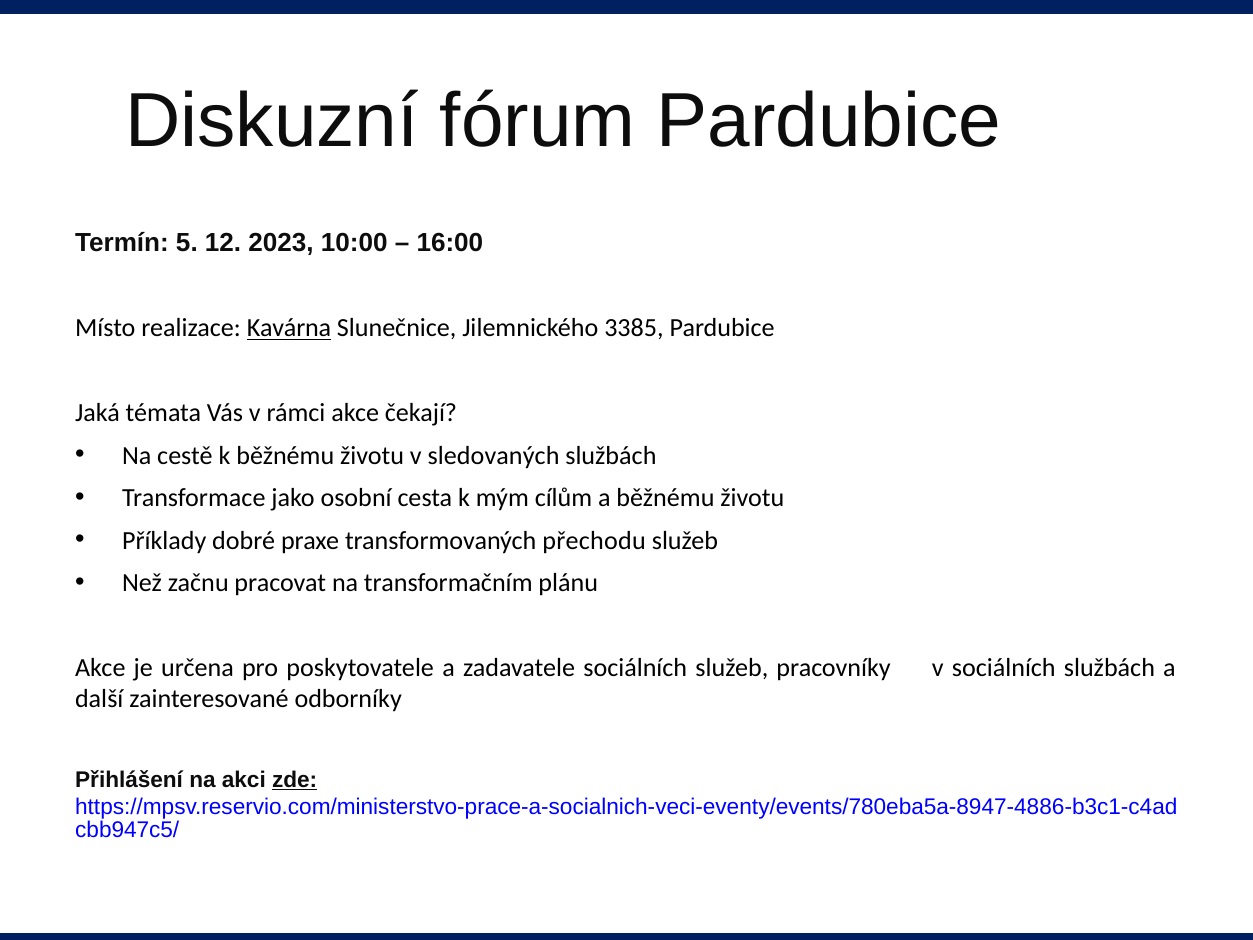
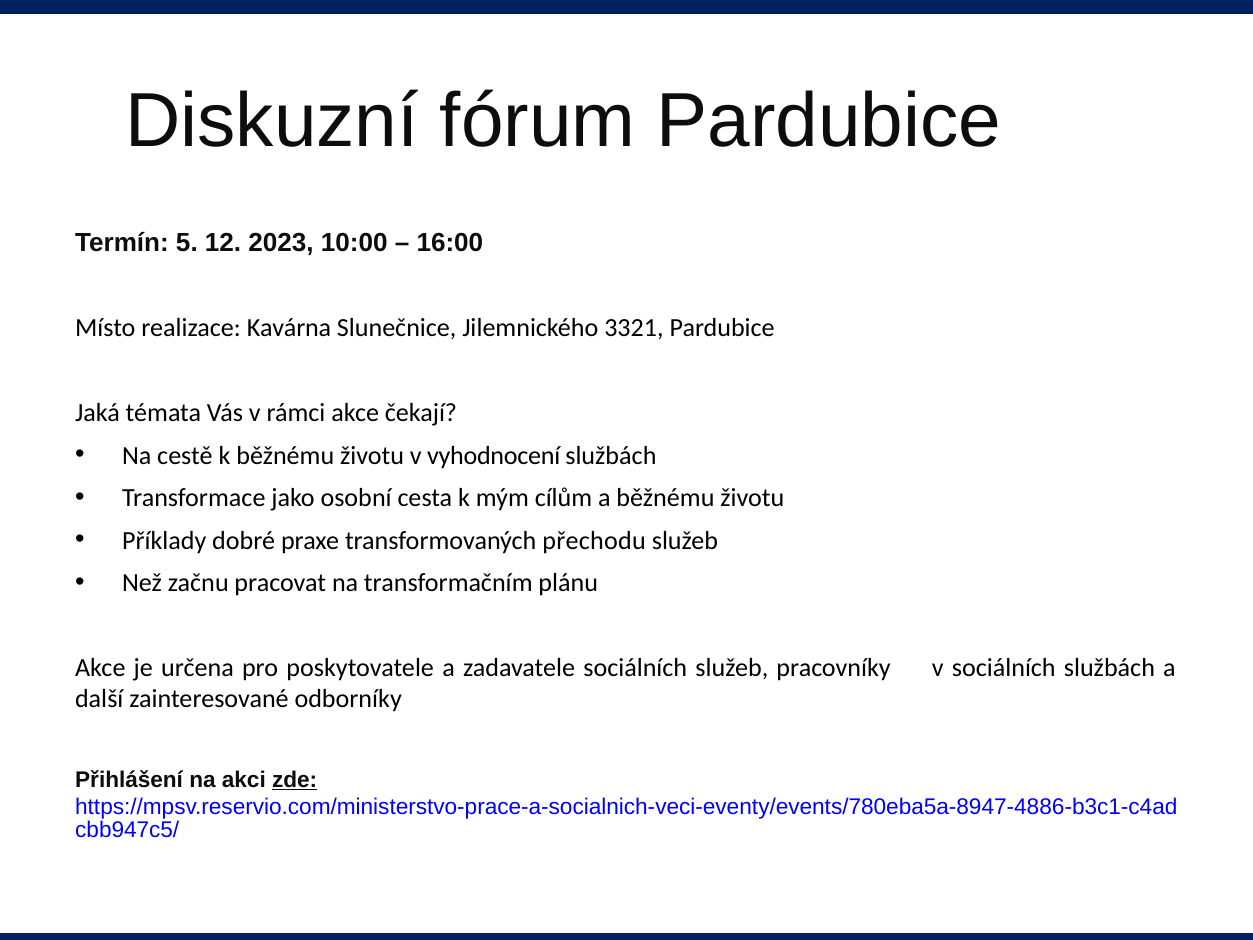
Kavárna underline: present -> none (289, 328)
3385: 3385 -> 3321 (634, 328)
sledovaných: sledovaných -> vyhodnocení (494, 455)
